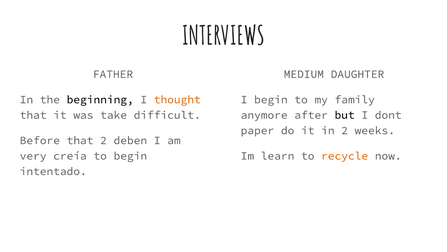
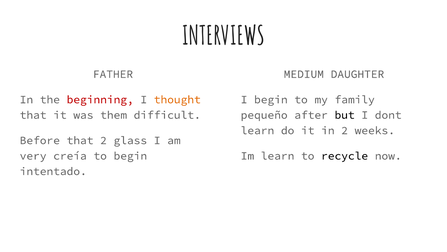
beginning colour: black -> red (100, 99)
take: take -> them (114, 115)
anymore: anymore -> pequeño (264, 115)
paper: paper -> learn (257, 130)
deben: deben -> glass (130, 140)
recycle colour: orange -> black (345, 156)
